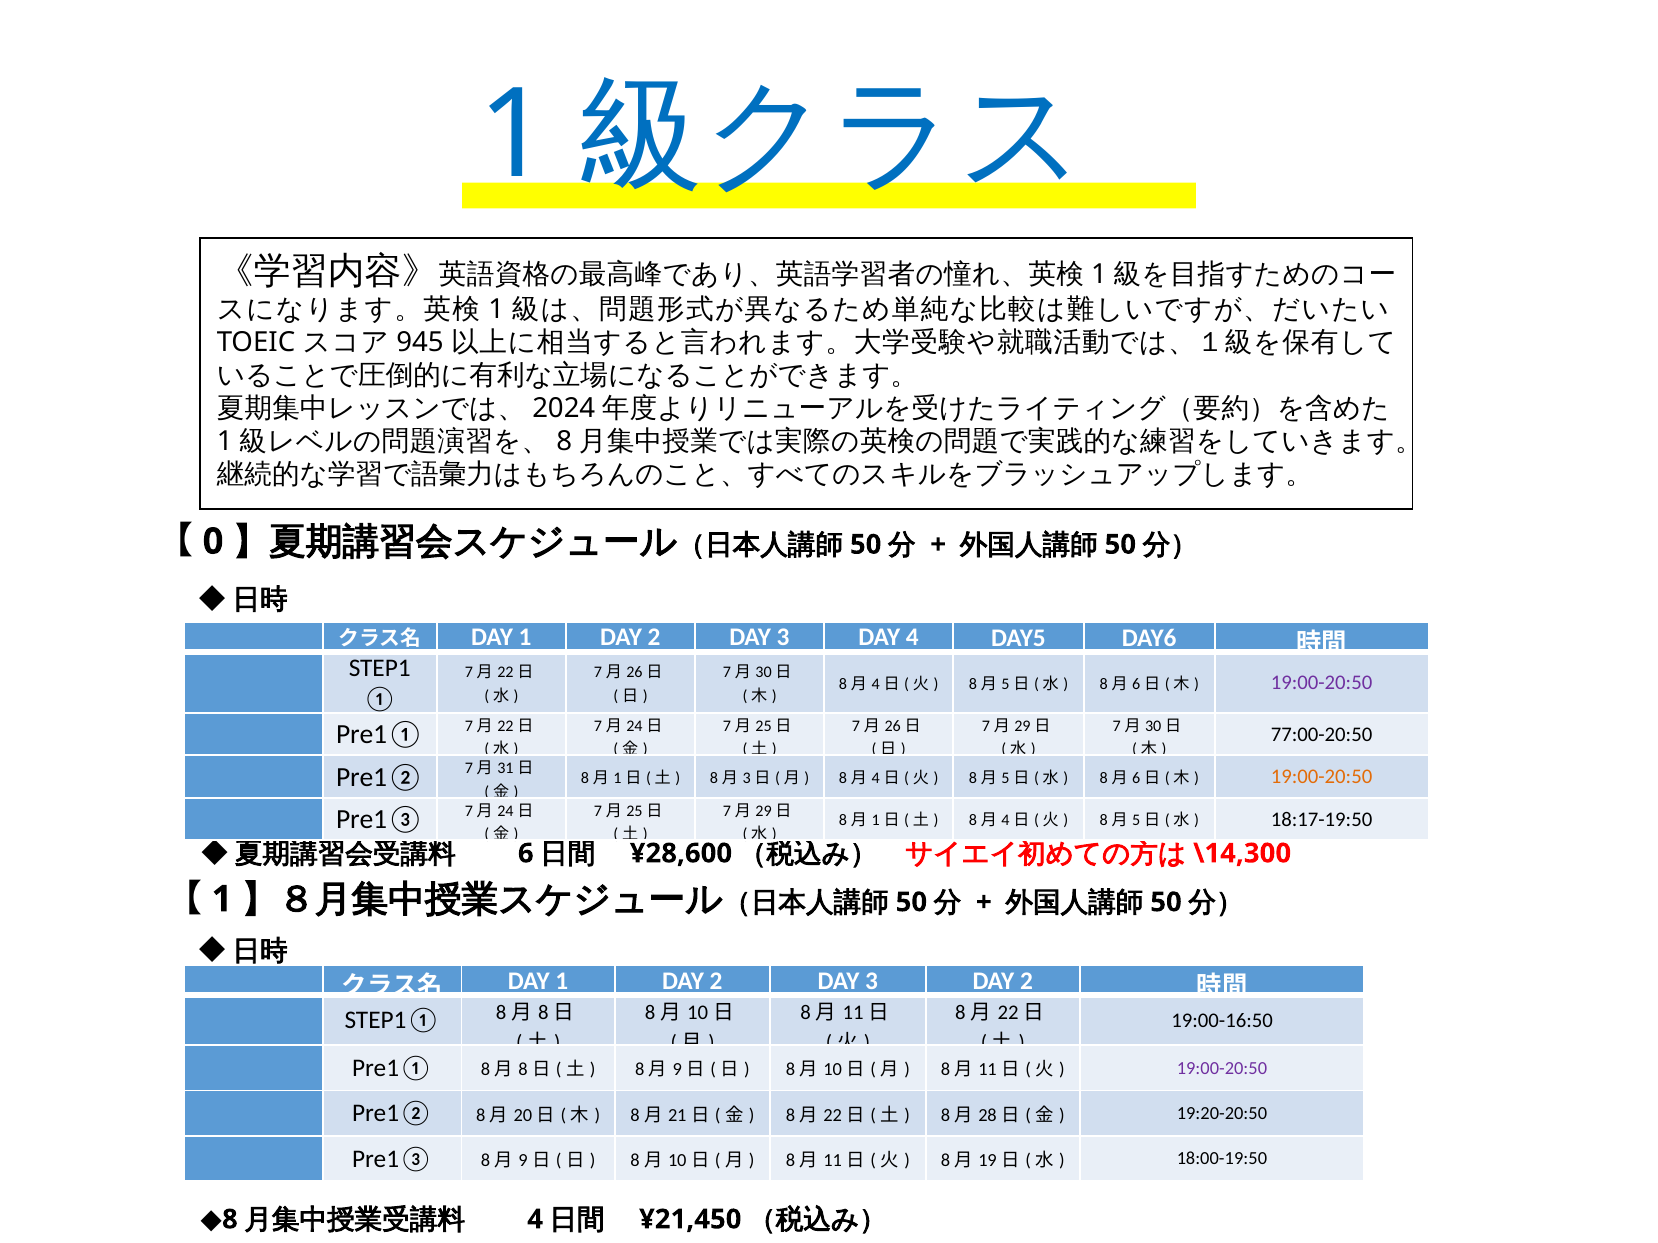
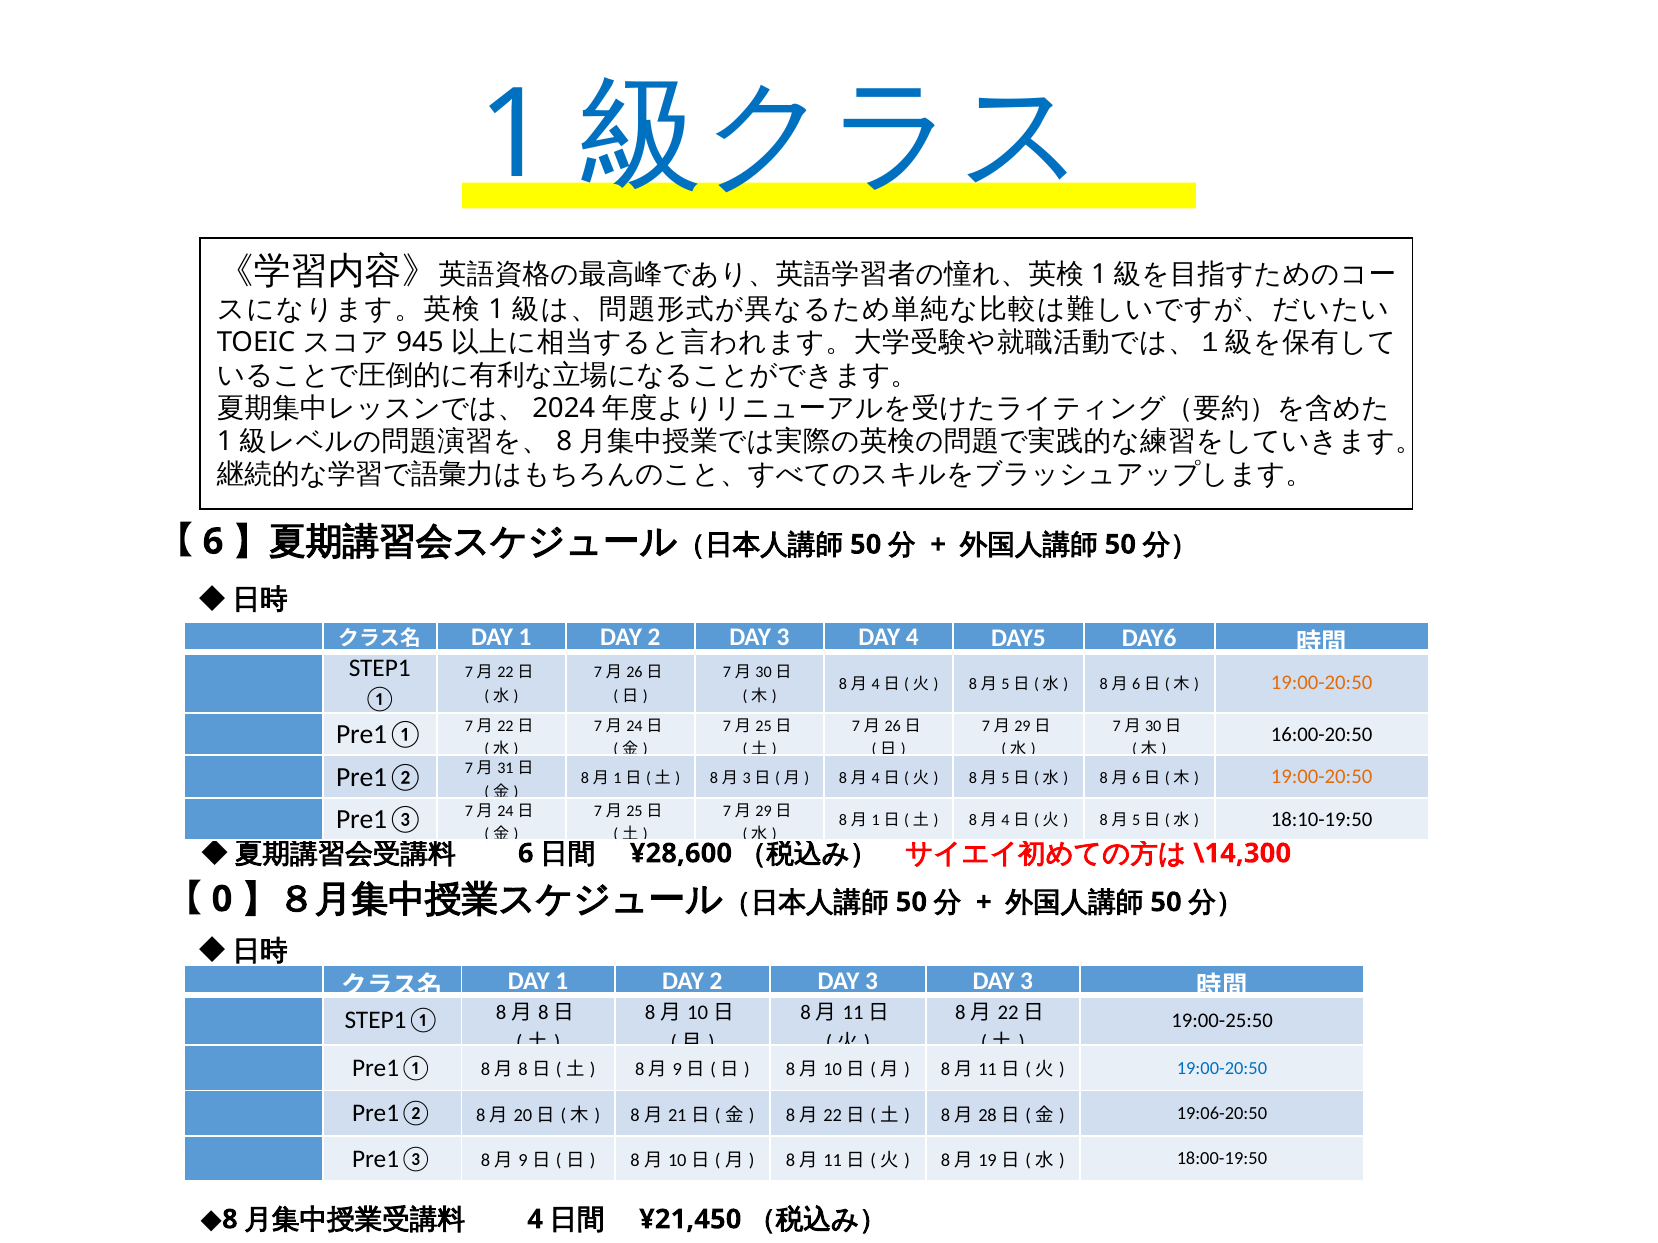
0: 0 -> 6 (213, 542)
19:00-20:50 colour: purple -> orange (1322, 683)
77:00-20:50: 77:00-20:50 -> 16:00-20:50 (1322, 735)
18:17-19:50: 18:17-19:50 -> 18:10-19:50 (1322, 820)
1: 1 -> 0 (222, 899)
3 DAY 2: 2 -> 3 (1026, 981)
19:00-16:50: 19:00-16:50 -> 19:00-25:50 (1222, 1021)
19:00-20:50 colour: purple -> blue (1222, 1069)
19:20-20:50: 19:20-20:50 -> 19:06-20:50 (1222, 1114)
